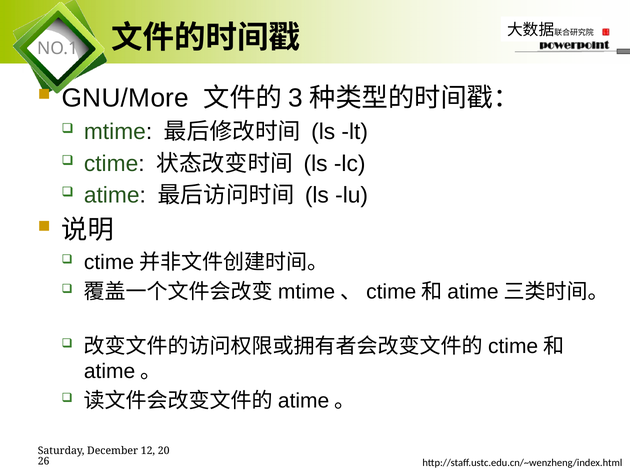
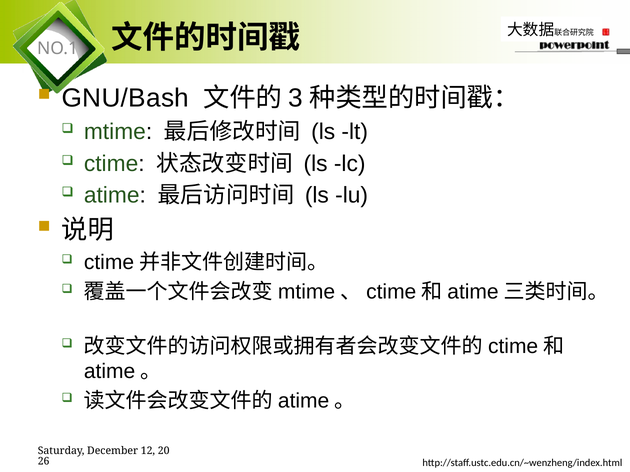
GNU/More: GNU/More -> GNU/Bash (125, 98)
